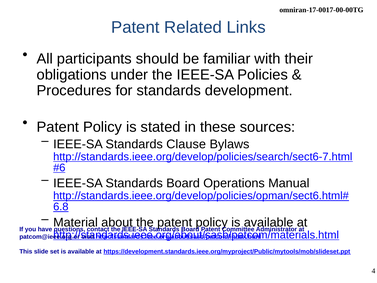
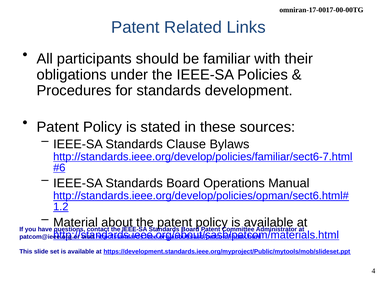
http://standards.ieee.org/develop/policies/search/sect6-7.html: http://standards.ieee.org/develop/policies/search/sect6-7.html -> http://standards.ieee.org/develop/policies/familiar/sect6-7.html (203, 157)
6.8: 6.8 -> 1.2 (61, 207)
